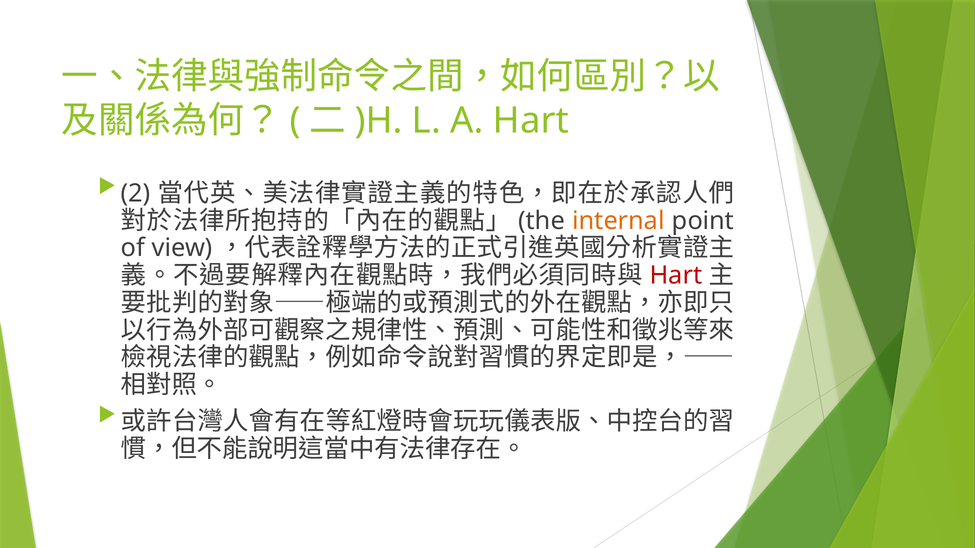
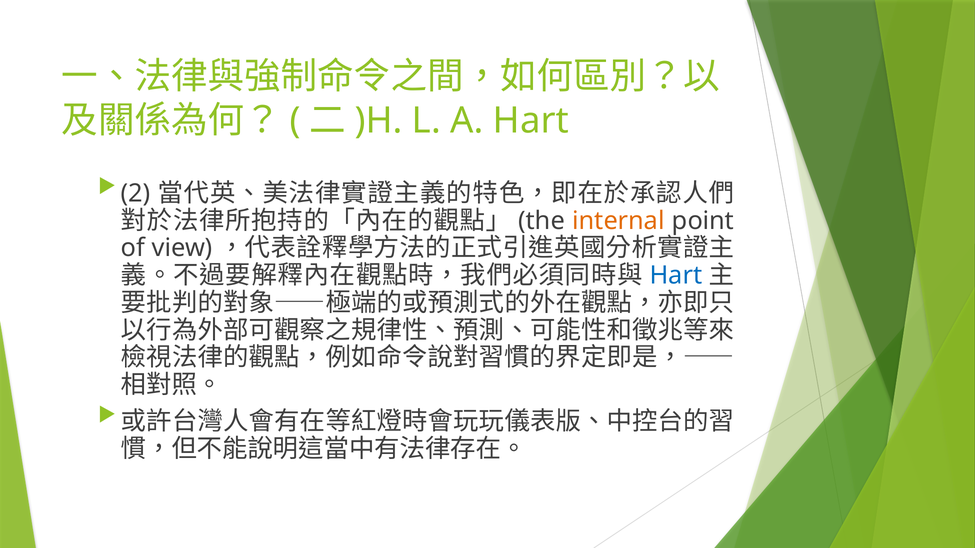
Hart colour: red -> blue (676, 276)
